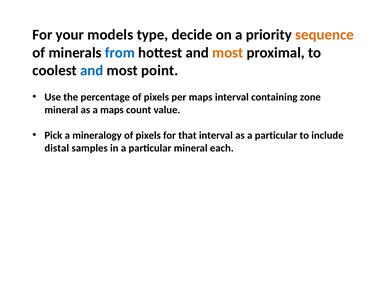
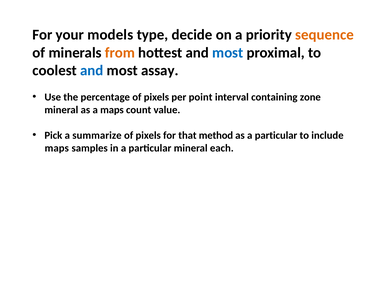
from colour: blue -> orange (120, 53)
most colour: orange -> blue (228, 53)
point: point -> assay (160, 71)
per maps: maps -> point (201, 97)
mineralogy: mineralogy -> summarize (97, 135)
that interval: interval -> method (216, 135)
distal: distal -> maps (57, 148)
